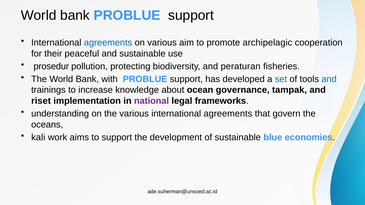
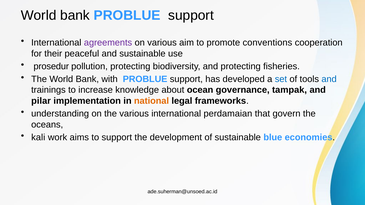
agreements colour: blue -> purple (108, 43)
archipelagic: archipelagic -> conventions (267, 43)
and peraturan: peraturan -> protecting (241, 66)
riset: riset -> pilar (41, 101)
national colour: purple -> orange (151, 101)
various international agreements: agreements -> perdamaian (228, 114)
